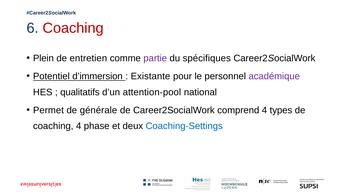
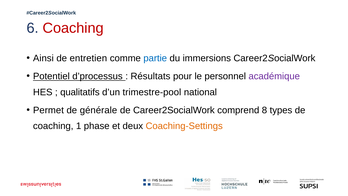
Plein: Plein -> Ainsi (43, 58)
partie colour: purple -> blue (155, 58)
spécifiques: spécifiques -> immersions (207, 58)
d’immersion: d’immersion -> d’processus (97, 76)
Existante: Existante -> Résultats (151, 76)
attention-pool: attention-pool -> trimestre-pool (152, 92)
comprend 4: 4 -> 8 (264, 110)
coaching 4: 4 -> 1 (79, 126)
Coaching-Settings colour: blue -> orange (184, 126)
